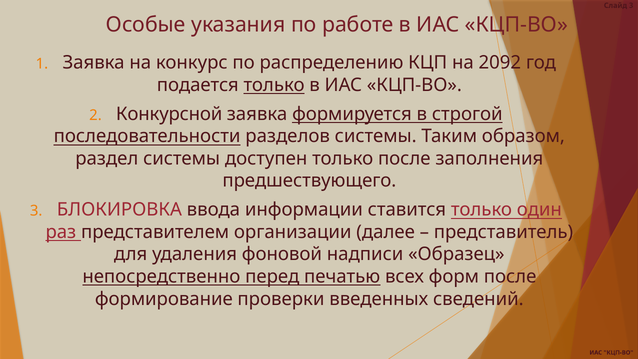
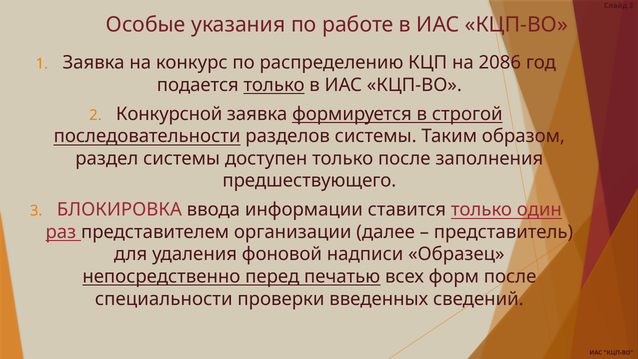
2092: 2092 -> 2086 (500, 63)
формирование: формирование -> специальности (164, 299)
